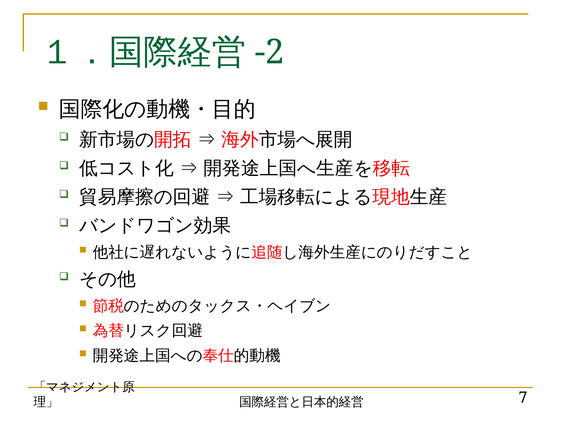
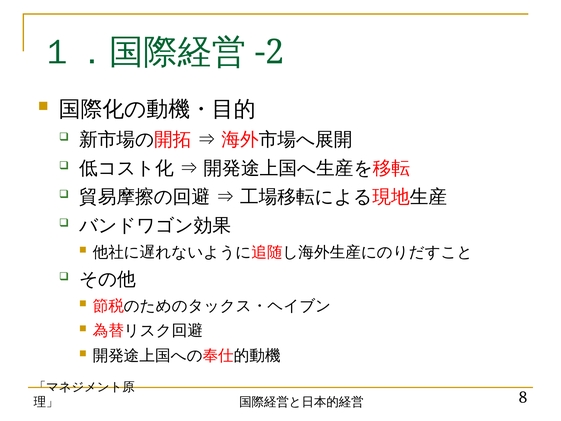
7: 7 -> 8 (523, 397)
